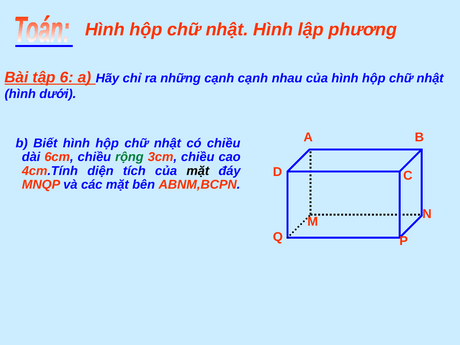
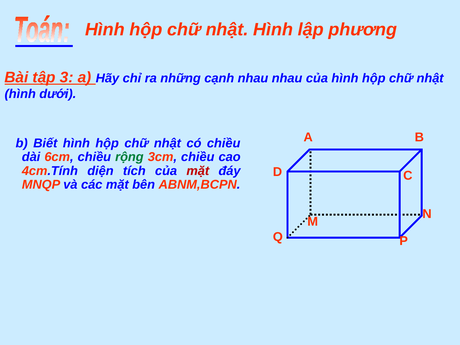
6: 6 -> 3 (67, 77)
cạnh cạnh: cạnh -> nhau (253, 78)
mặt colour: black -> red (198, 171)
